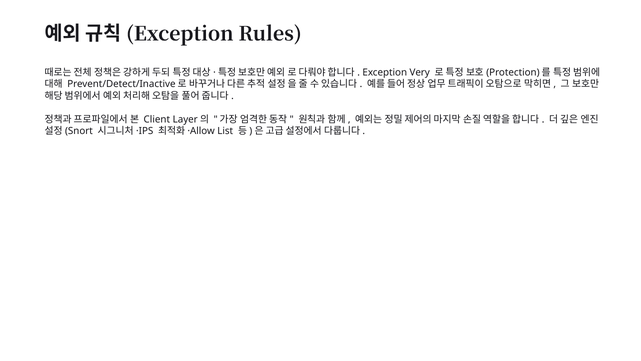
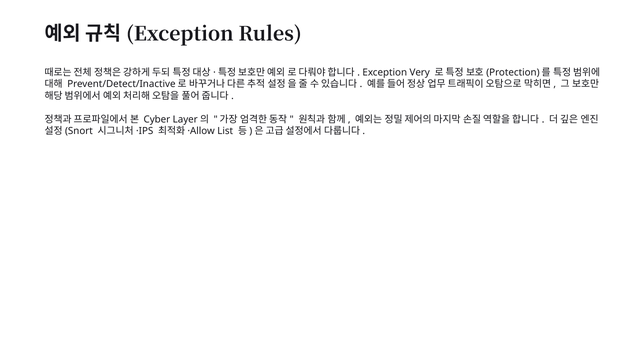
Client: Client -> Cyber (157, 119)
